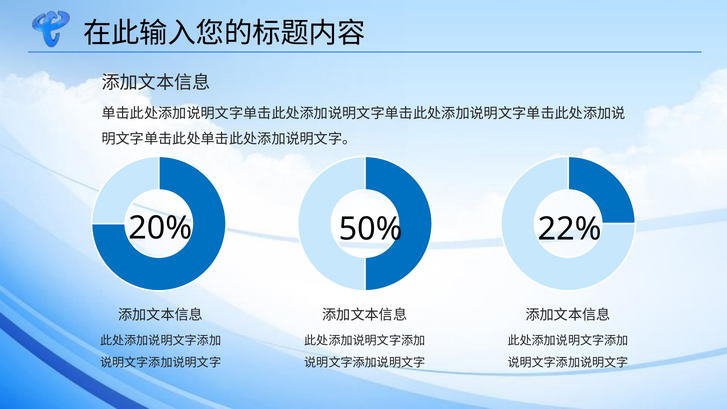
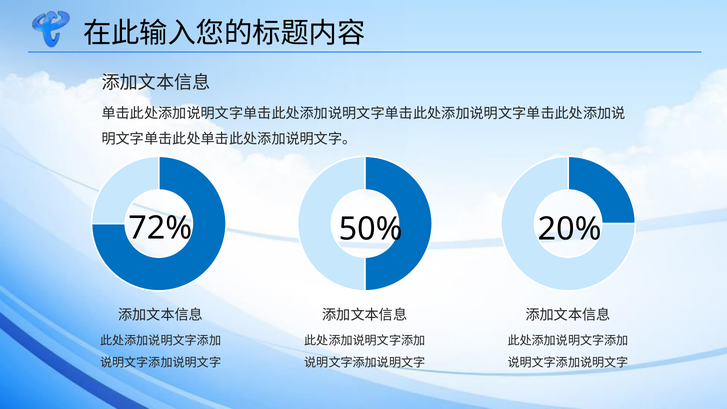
20%: 20% -> 72% (160, 228)
22%: 22% -> 20% (570, 229)
